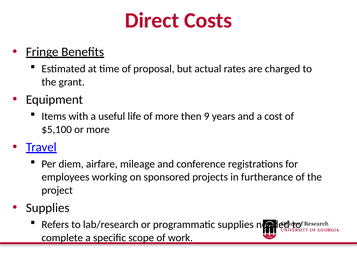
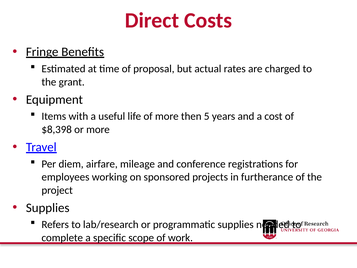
9: 9 -> 5 (207, 116)
$5,100: $5,100 -> $8,398 (57, 129)
